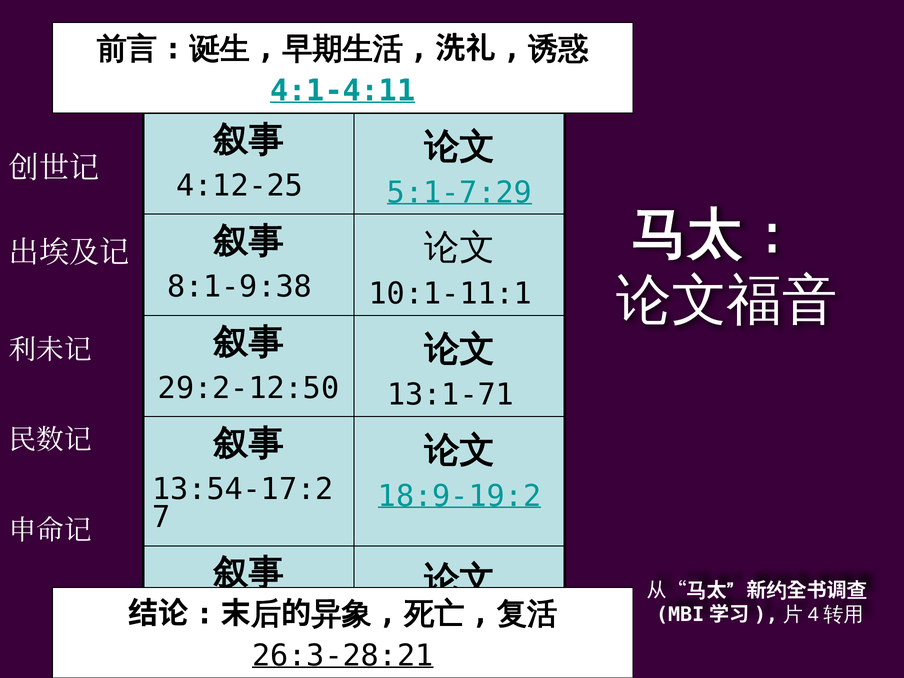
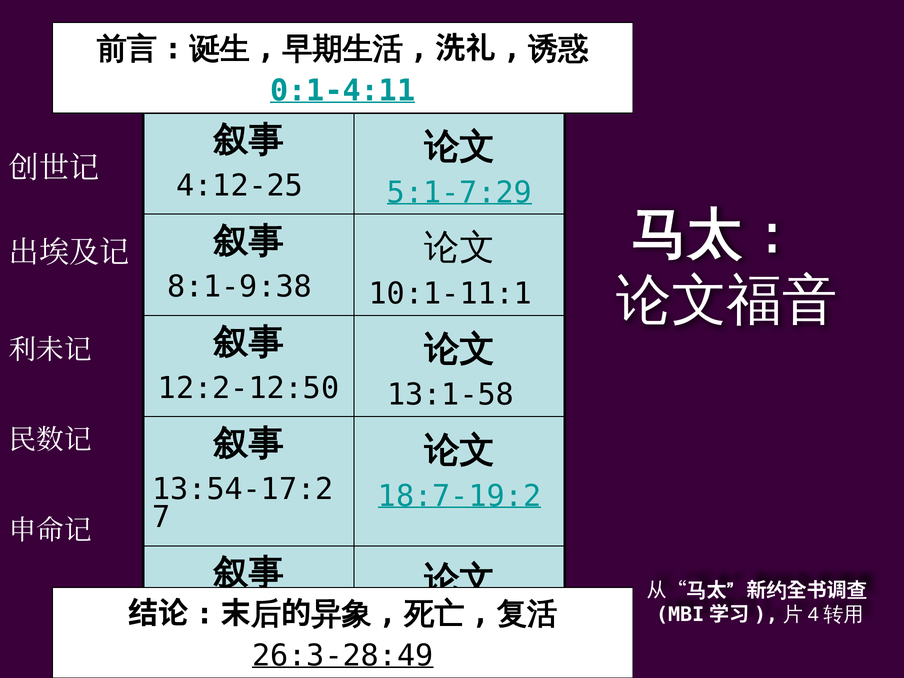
4:1-4:11: 4:1-4:11 -> 0:1-4:11 (343, 91)
29:2-12:50: 29:2-12:50 -> 12:2-12:50 (249, 388)
13:1-71: 13:1-71 -> 13:1-58 (451, 395)
18:9-19:2: 18:9-19:2 -> 18:7-19:2 (460, 496)
26:3-28:21: 26:3-28:21 -> 26:3-28:49 (343, 656)
